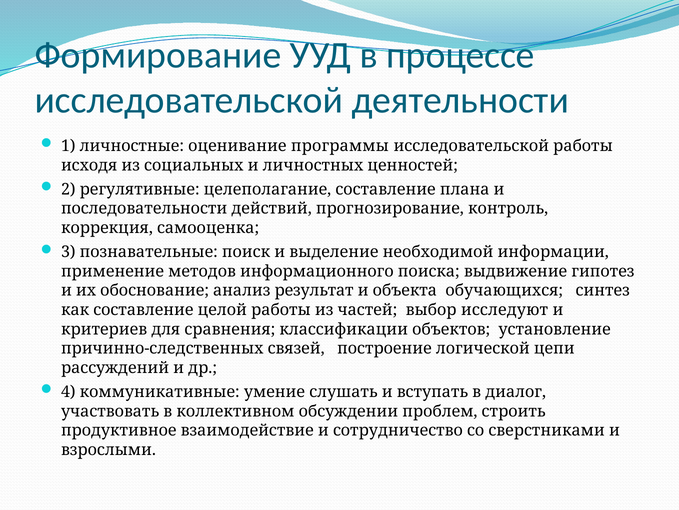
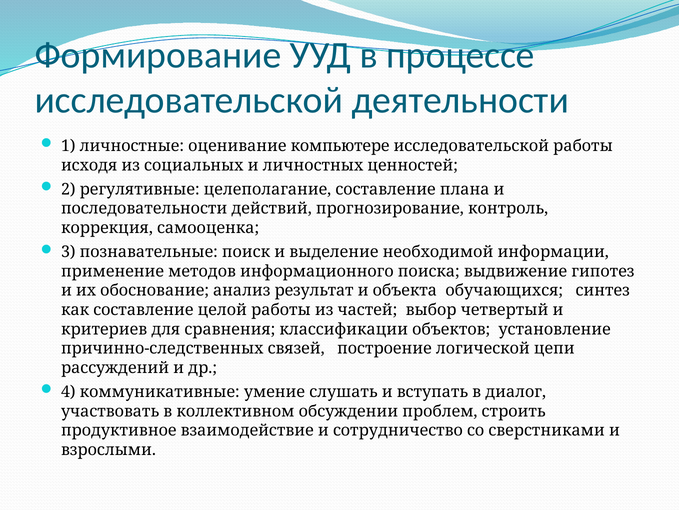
программы: программы -> компьютере (340, 146)
исследуют: исследуют -> четвертый (505, 309)
